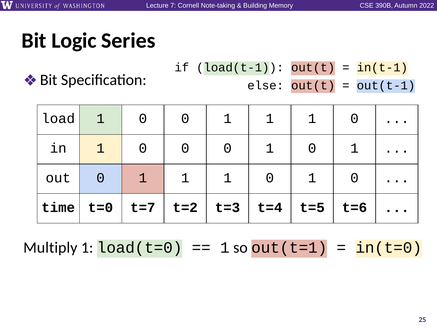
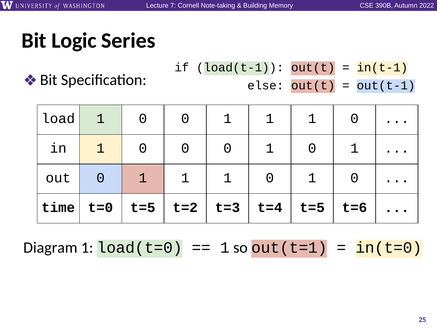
t=0 t=7: t=7 -> t=5 (143, 207)
Multiply: Multiply -> Diagram (50, 248)
